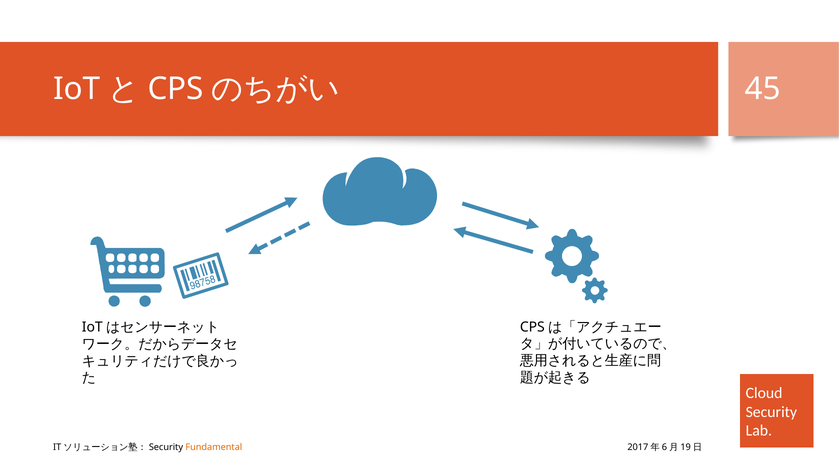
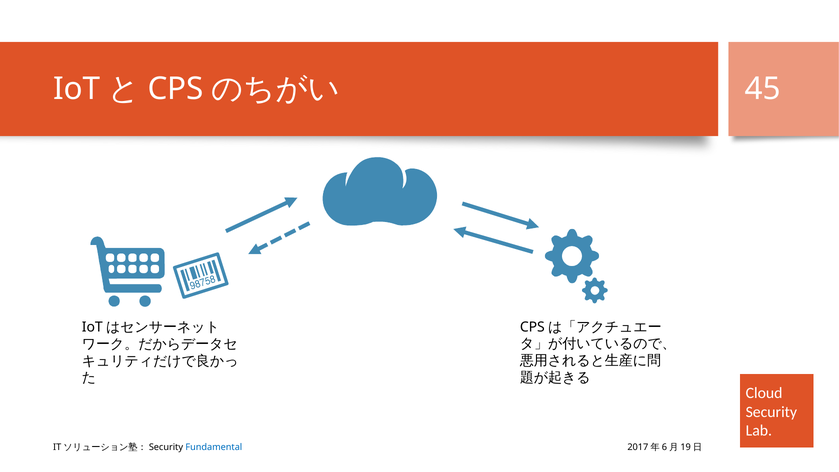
Fundamental colour: orange -> blue (214, 447)
